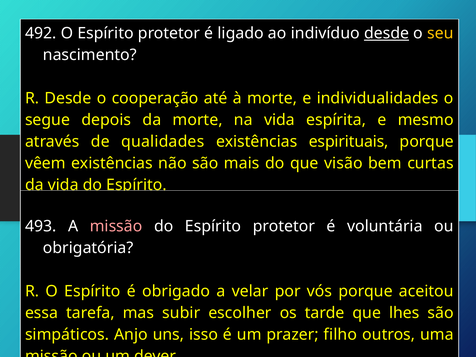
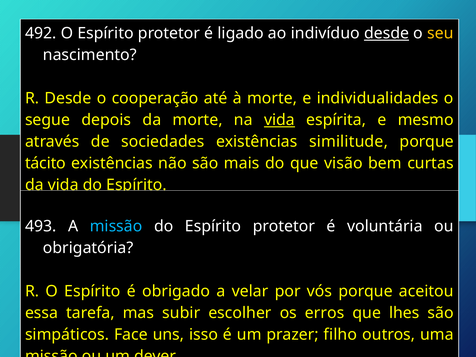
vida underline: none -> present (279, 120)
qualidades: qualidades -> sociedades (163, 142)
espirituais: espirituais -> similitude (348, 142)
vêem: vêem -> tácito (45, 163)
missão colour: pink -> light blue (116, 226)
tarde: tarde -> erros (325, 313)
Anjo: Anjo -> Face (131, 335)
